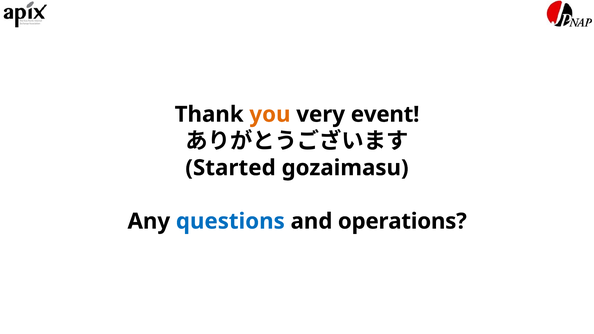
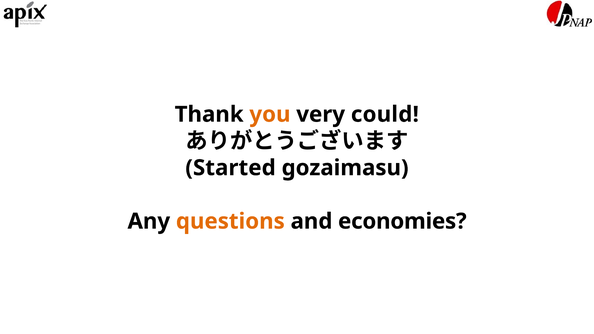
event: event -> could (385, 114)
questions colour: blue -> orange (230, 221)
operations: operations -> economies (402, 221)
